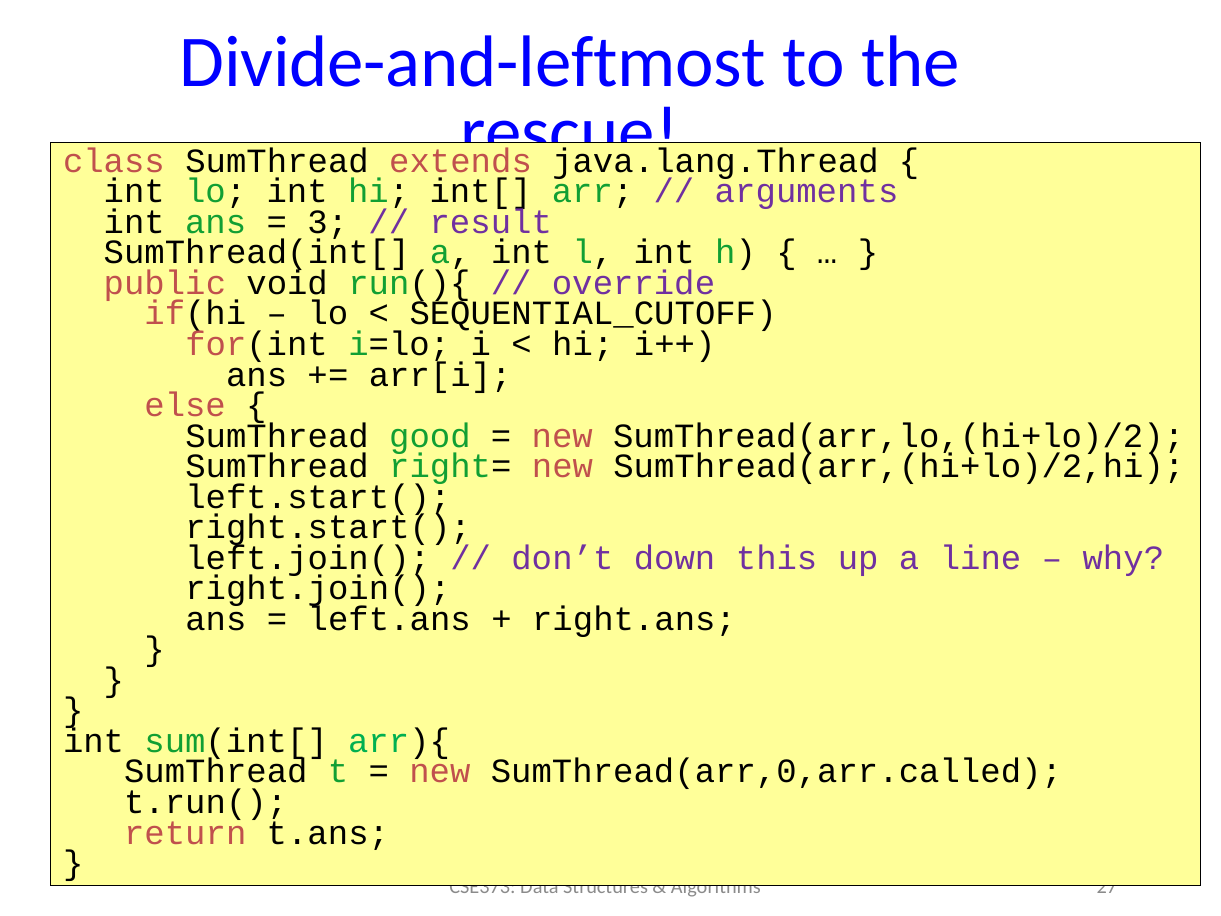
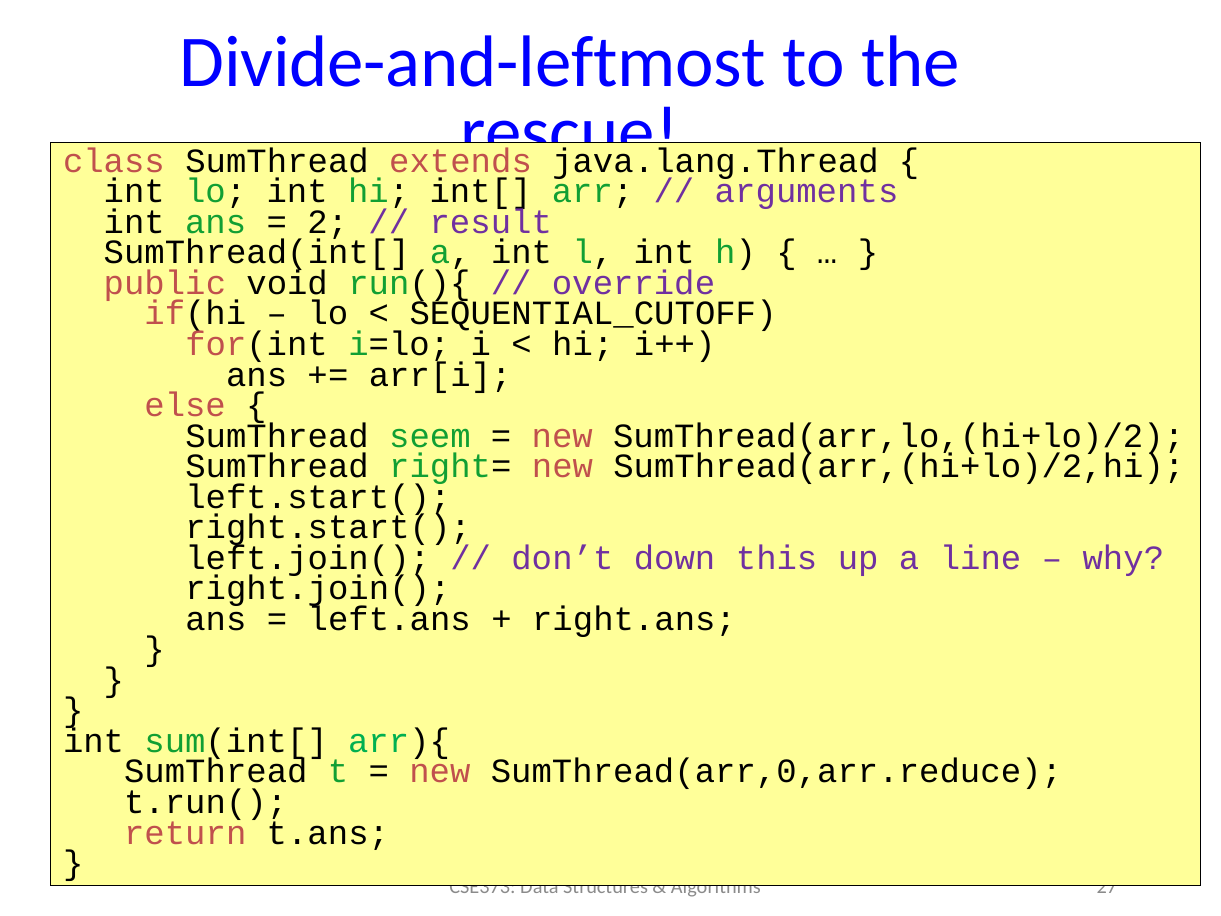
3: 3 -> 2 (328, 222)
good: good -> seem (430, 436)
SumThread(arr,0,arr.called: SumThread(arr,0,arr.called -> SumThread(arr,0,arr.reduce (776, 772)
